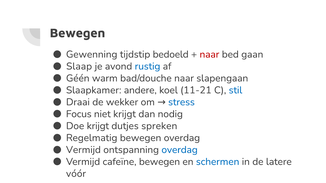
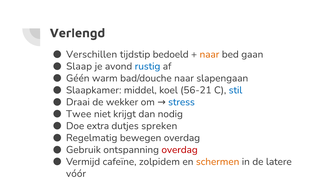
Bewegen: Bewegen -> Verlengd (77, 33)
Gewenning: Gewenning -> Verschillen (92, 54)
naar colour: red -> orange (209, 54)
andere: andere -> middel (140, 90)
11-21: 11-21 -> 56-21 (196, 90)
Focus: Focus -> Twee (79, 114)
Doe krijgt: krijgt -> extra (98, 126)
Vermijd: Vermijd -> Gebruik (83, 150)
overdag colour: blue -> red (180, 150)
cafeïne bewegen: bewegen -> zolpidem (159, 162)
schermen colour: blue -> orange (218, 162)
